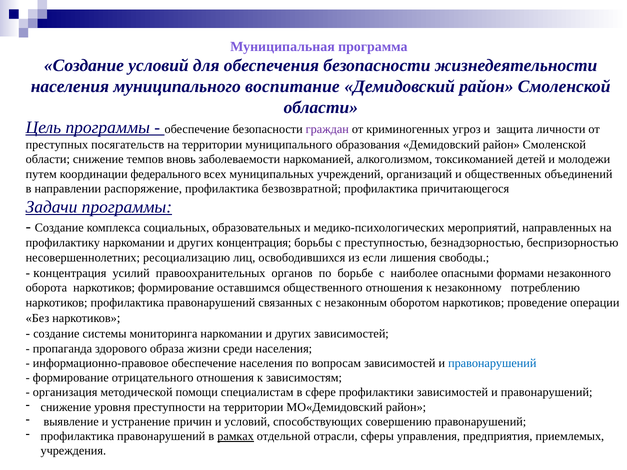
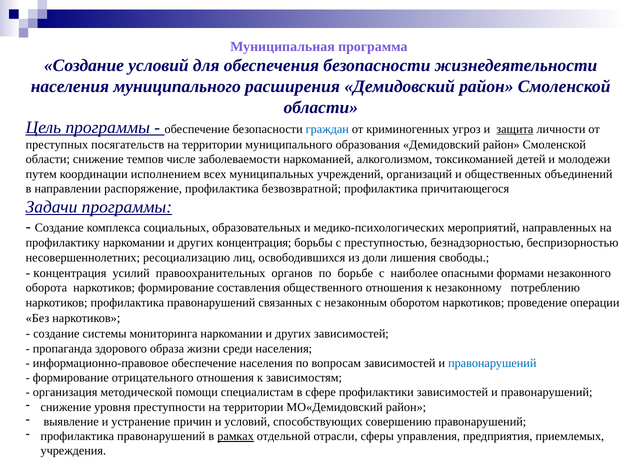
воспитание: воспитание -> расширения (293, 87)
граждан colour: purple -> blue (327, 129)
защита underline: none -> present (515, 129)
вновь: вновь -> числе (181, 159)
федерального: федерального -> исполнением (166, 174)
если: если -> доли (375, 258)
оставшимся: оставшимся -> составления (249, 288)
